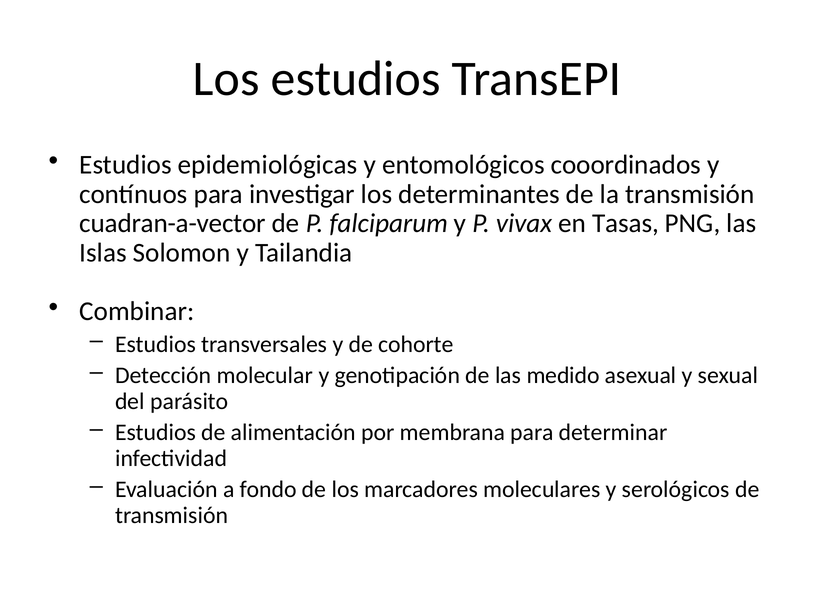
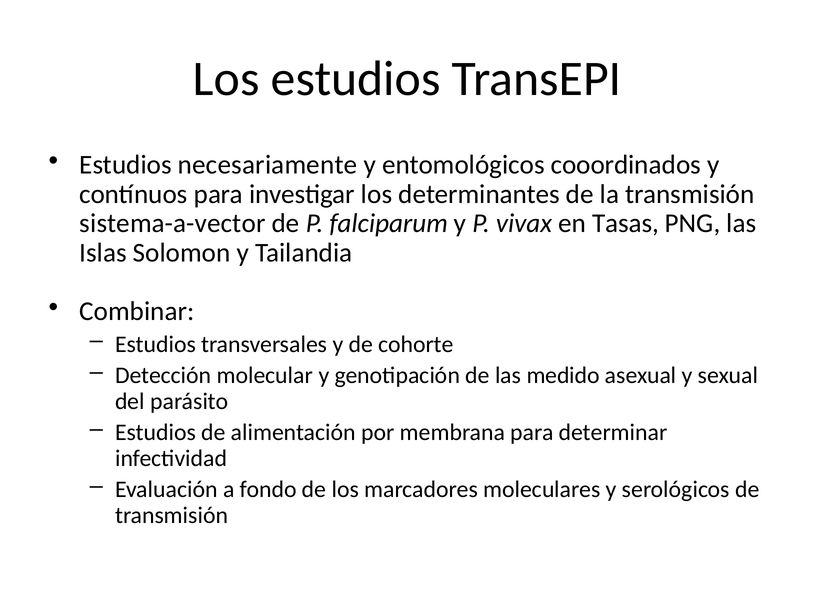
epidemiológicas: epidemiológicas -> necesariamente (268, 165)
cuadran-a-vector: cuadran-a-vector -> sistema-a-vector (172, 224)
